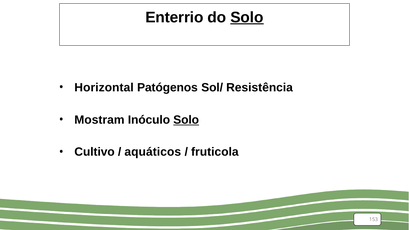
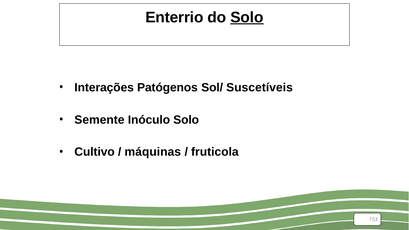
Horizontal: Horizontal -> Interações (104, 87)
Resistência: Resistência -> Suscetíveis (260, 87)
Mostram: Mostram -> Semente (99, 120)
Solo underline: present -> none (186, 120)
aquáticos: aquáticos -> máquinas (153, 152)
